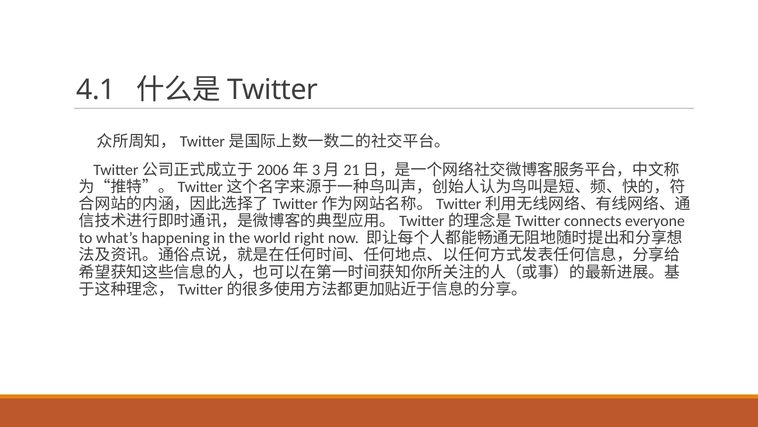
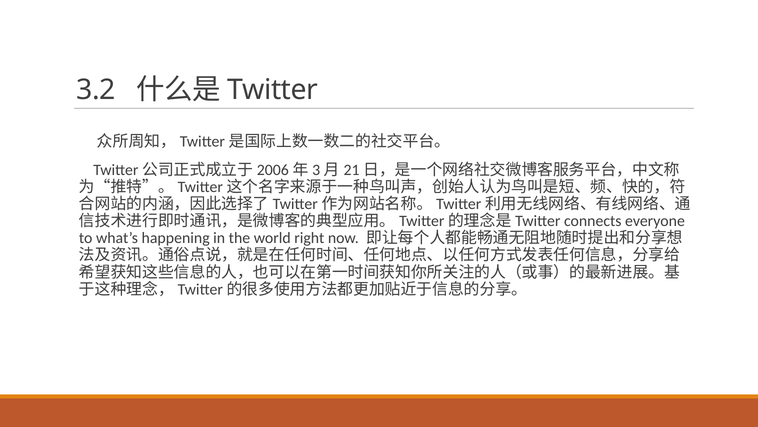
4.1: 4.1 -> 3.2 (96, 90)
